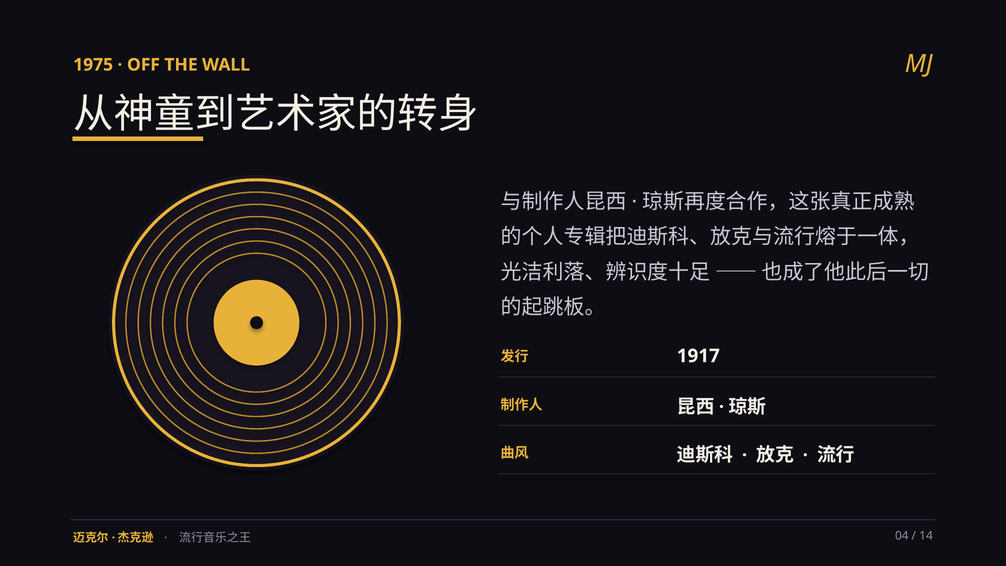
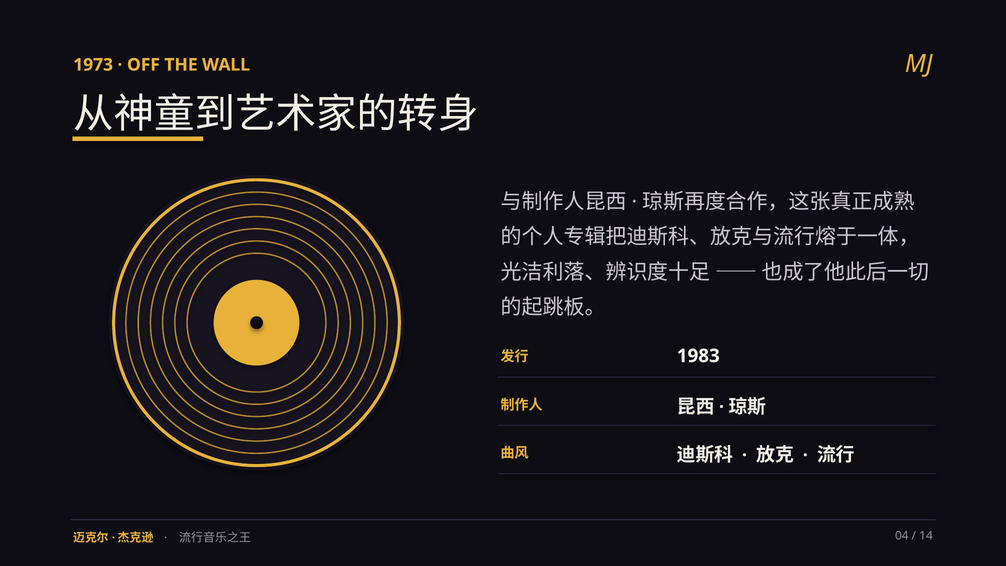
1975: 1975 -> 1973 (93, 65)
1917: 1917 -> 1983 (698, 356)
